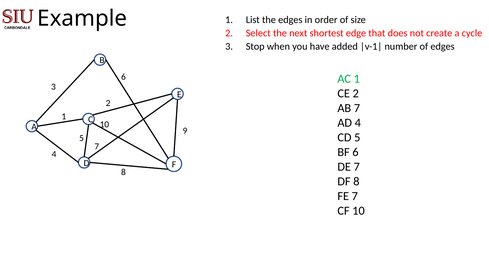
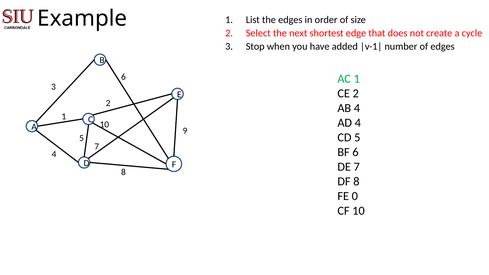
AB 7: 7 -> 4 (357, 108)
FE 7: 7 -> 0 (355, 196)
